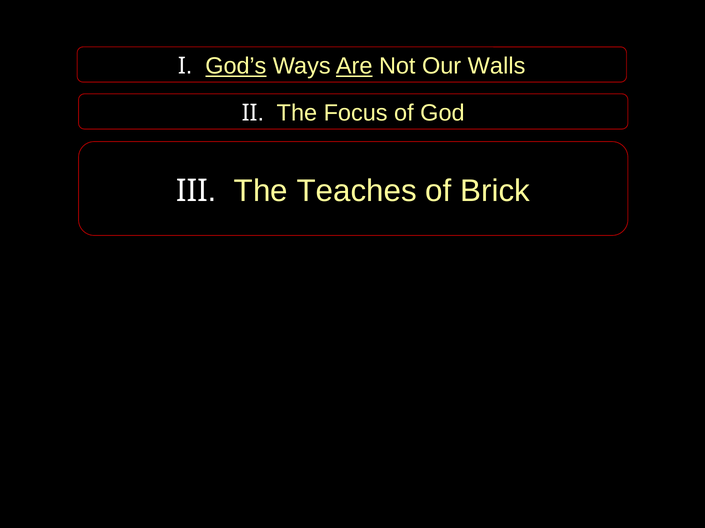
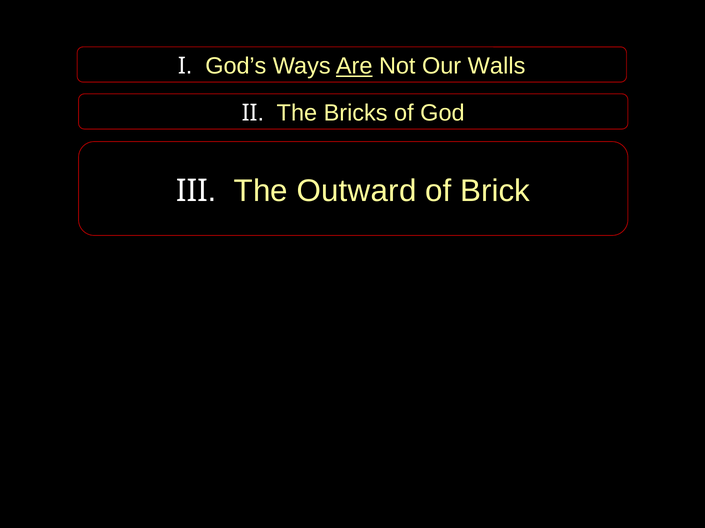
God’s underline: present -> none (236, 66)
Focus: Focus -> Bricks (356, 113)
Teaches: Teaches -> Outward (356, 191)
